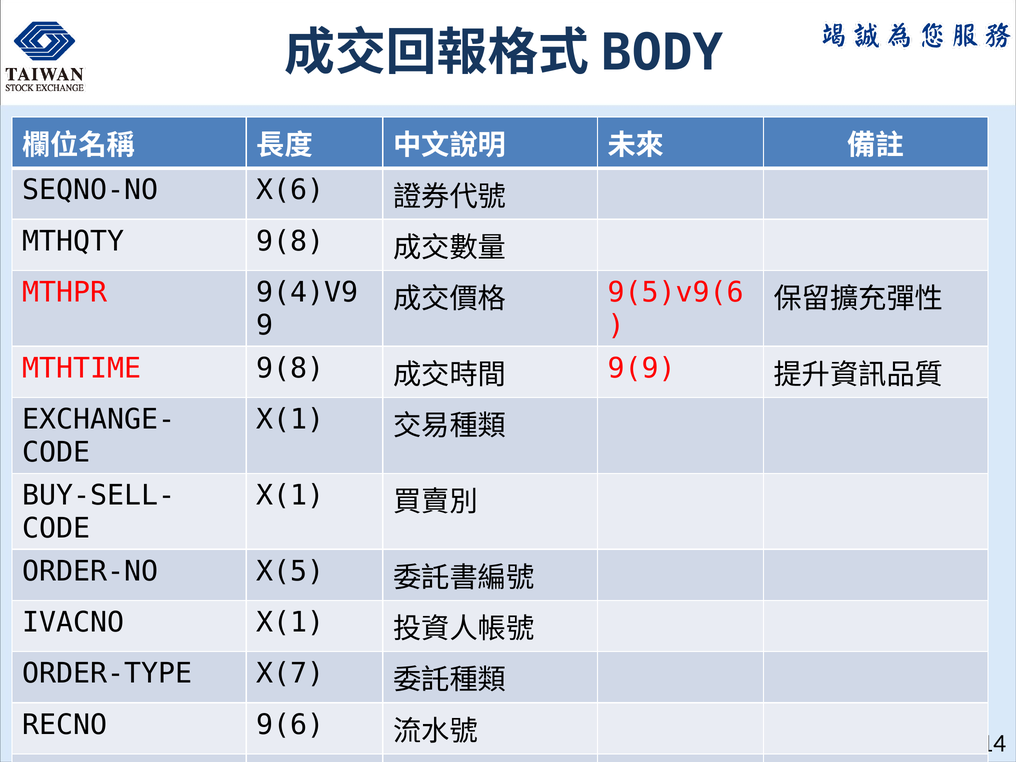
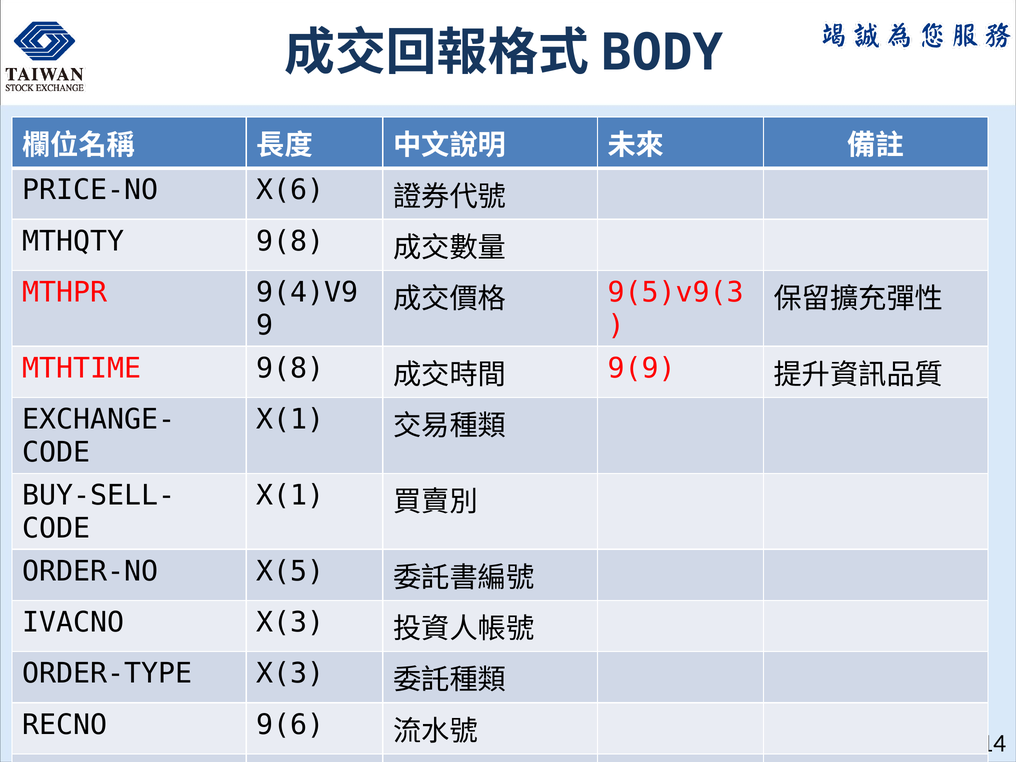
SEQNO-NO: SEQNO-NO -> PRICE-NO (90, 190)
9(5)v9(6: 9(5)v9(6 -> 9(5)v9(3 (676, 292)
IVACNO X(1: X(1 -> X(3 (290, 622)
ORDER-TYPE X(7: X(7 -> X(3 (290, 674)
